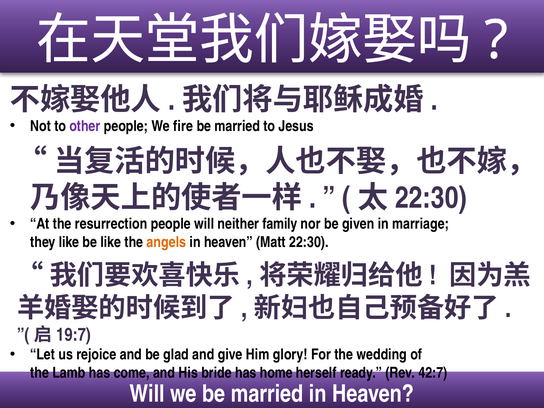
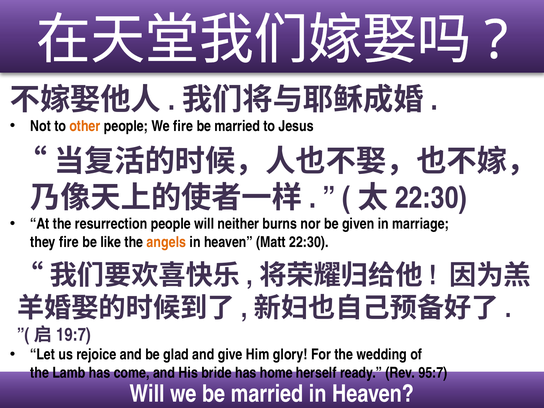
other colour: purple -> orange (85, 126)
family: family -> burns (280, 224)
they like: like -> fire (69, 242)
42:7: 42:7 -> 95:7 (433, 373)
